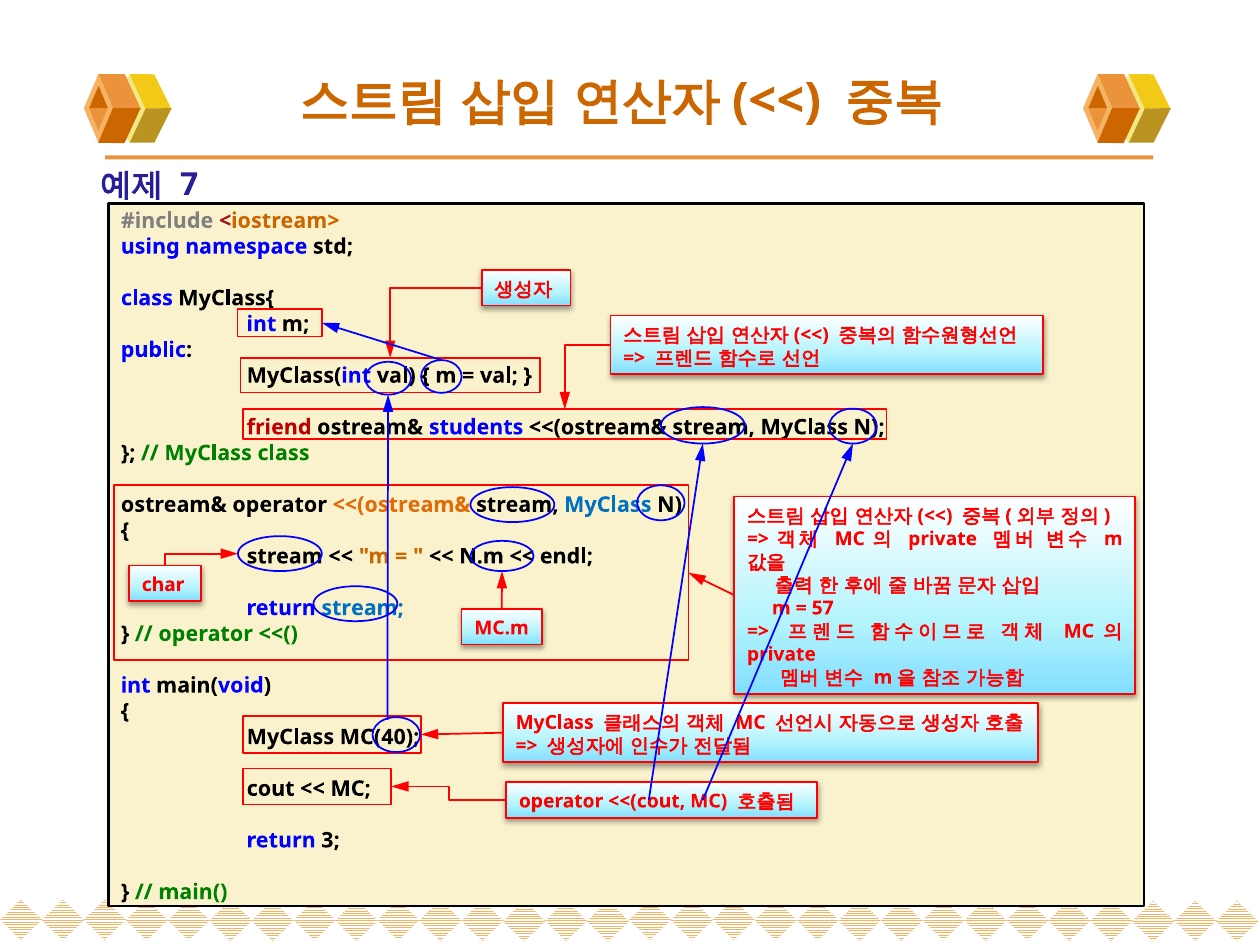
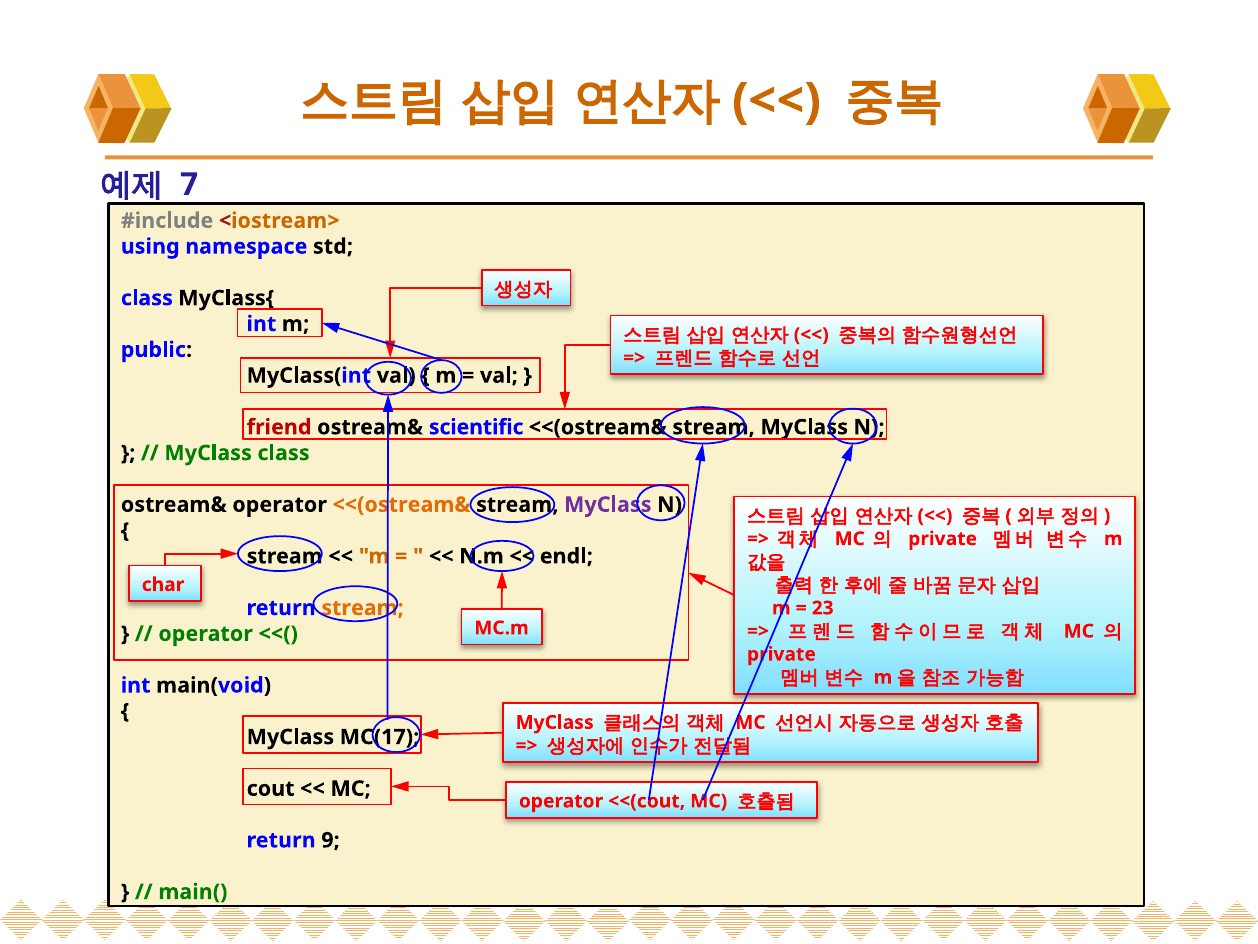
students: students -> scientific (476, 427)
MyClass colour: blue -> purple (608, 504)
stream colour: blue -> orange (363, 608)
57: 57 -> 23 (823, 608)
MC(40: MC(40 -> MC(17 (379, 737)
3: 3 -> 9 (331, 840)
